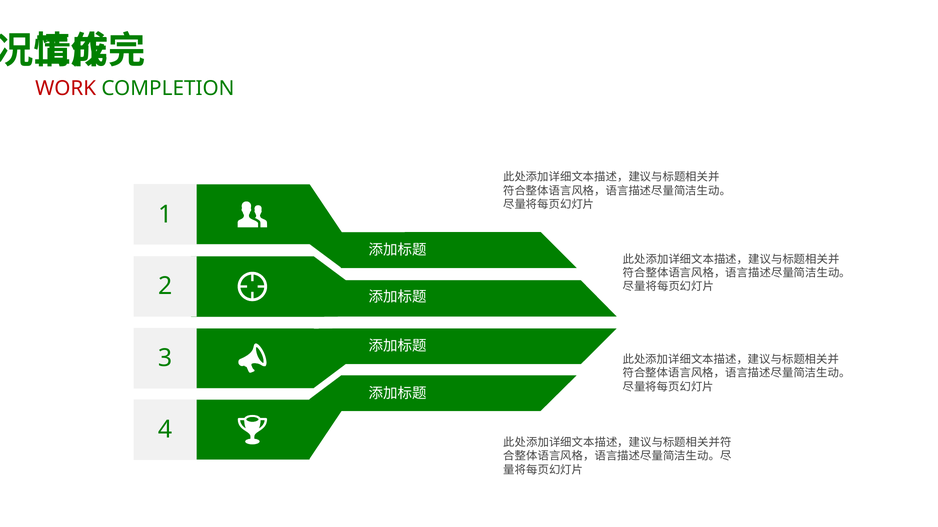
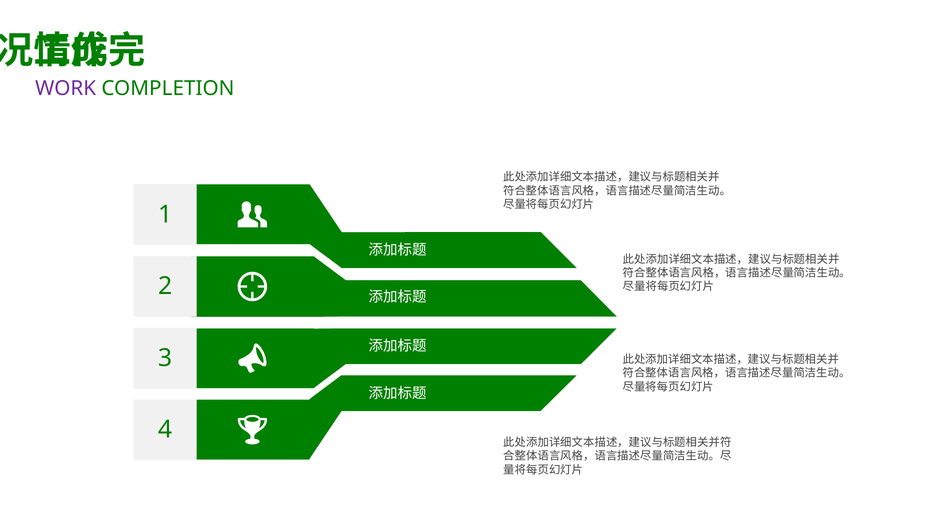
WORK colour: red -> purple (66, 88)
